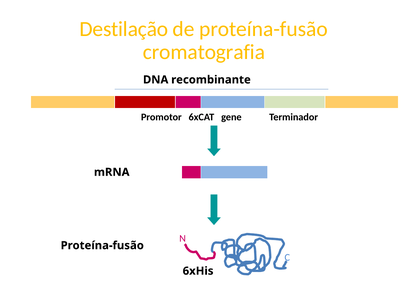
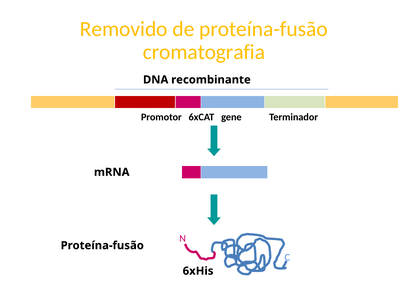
Destilação: Destilação -> Removido (124, 29)
